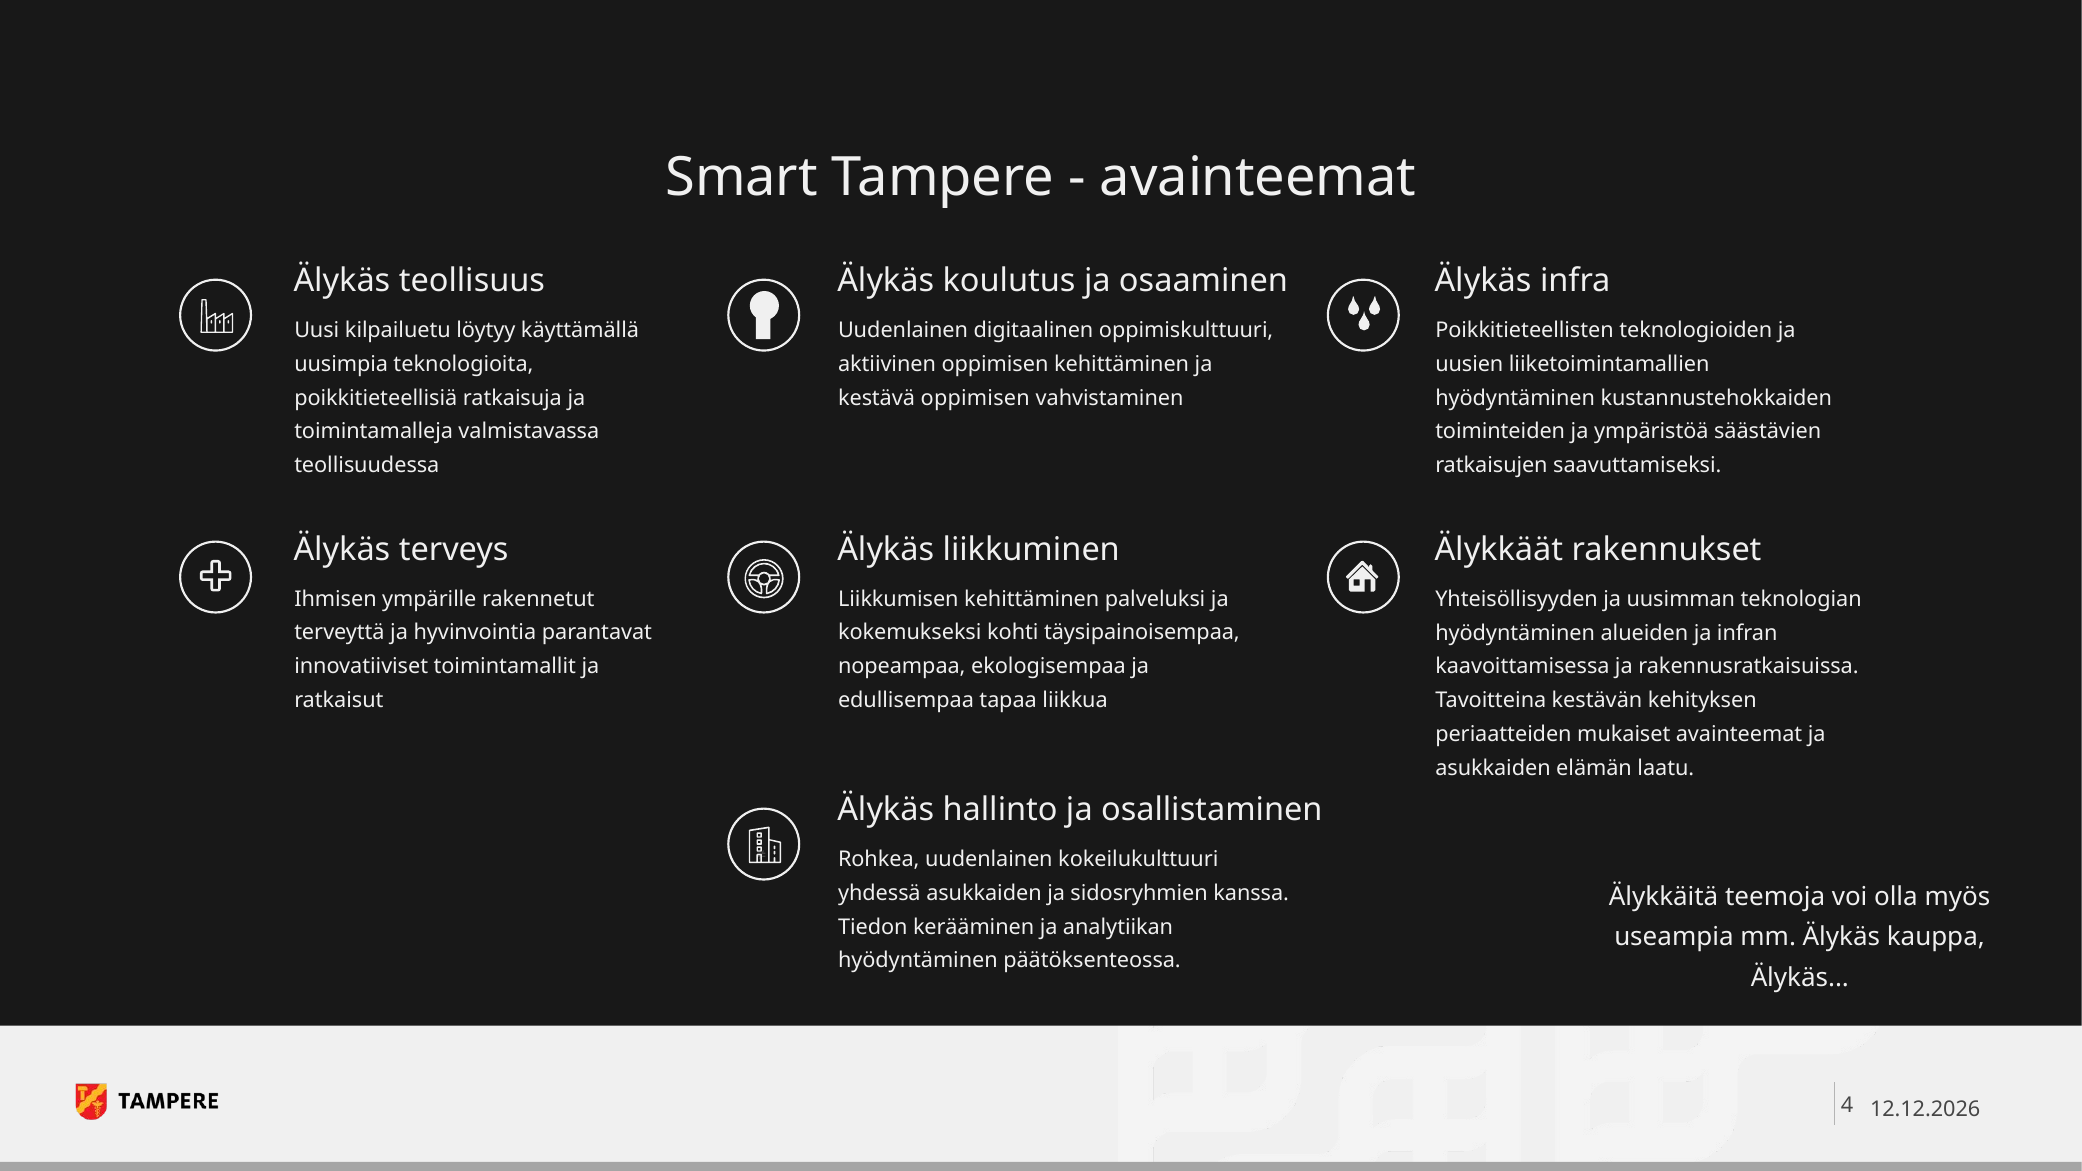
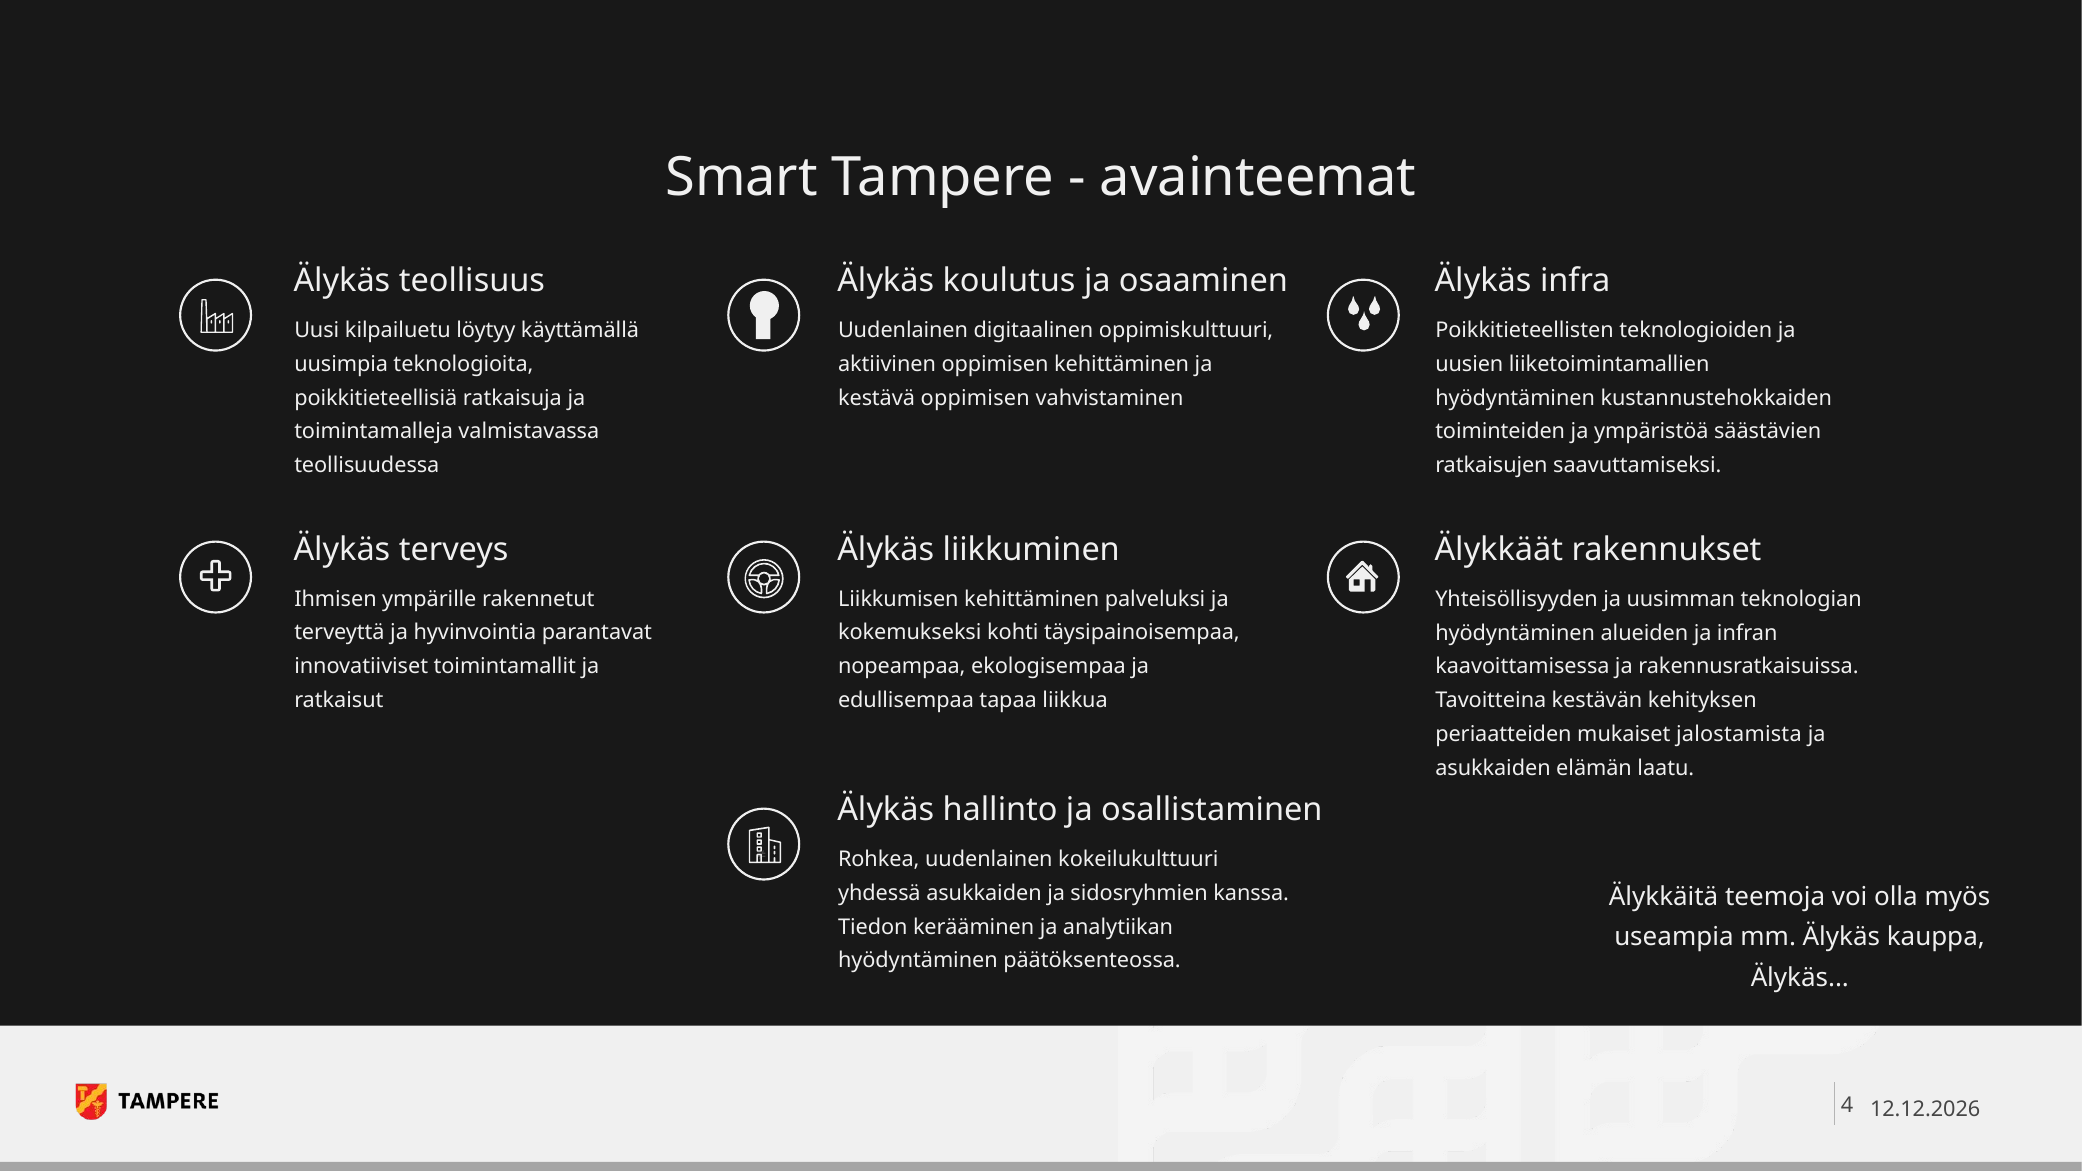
mukaiset avainteemat: avainteemat -> jalostamista (1739, 735)
